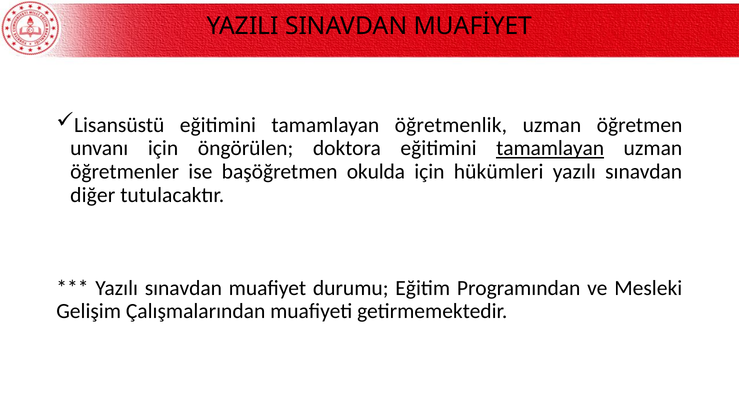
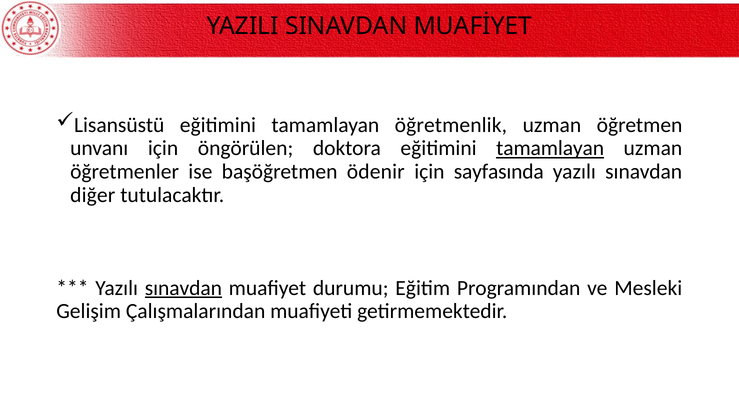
okulda: okulda -> ödenir (376, 172)
hükümleri: hükümleri -> sayfasında (499, 172)
sınavdan underline: none -> present (183, 288)
